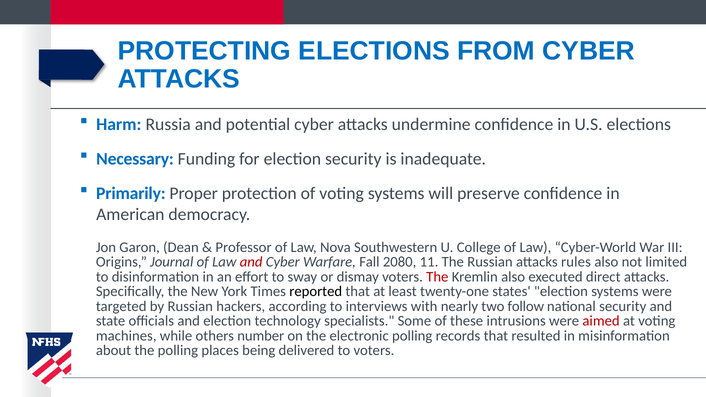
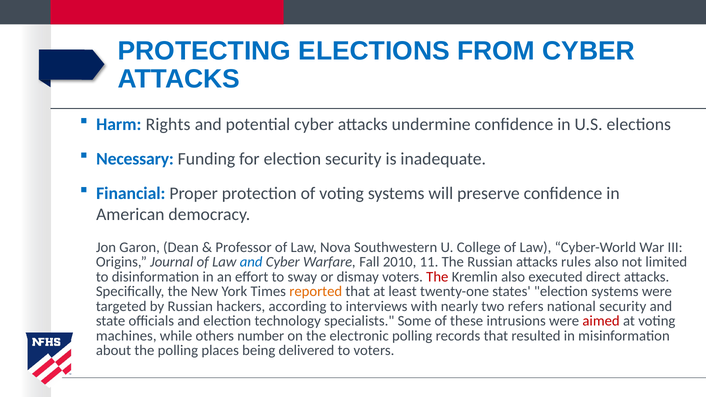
Russia: Russia -> Rights (168, 124)
Primarily: Primarily -> Financial (131, 193)
and colour: red -> blue (251, 262)
2080: 2080 -> 2010 (400, 262)
reported colour: black -> orange (316, 292)
follow: follow -> refers (526, 306)
